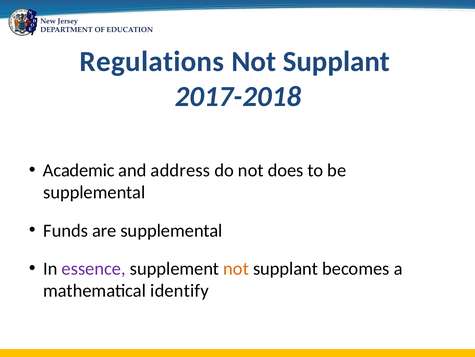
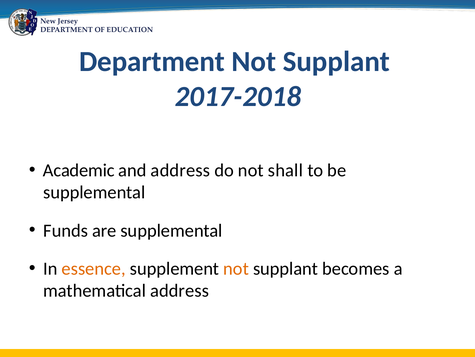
Regulations: Regulations -> Department (152, 62)
does: does -> shall (285, 170)
essence colour: purple -> orange (94, 268)
mathematical identify: identify -> address (180, 290)
